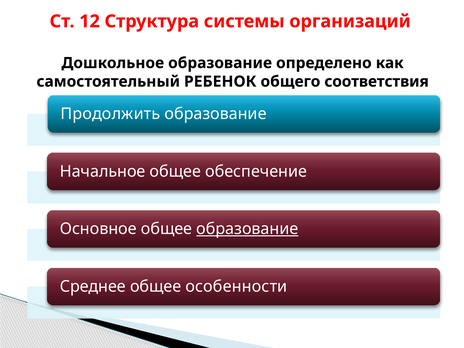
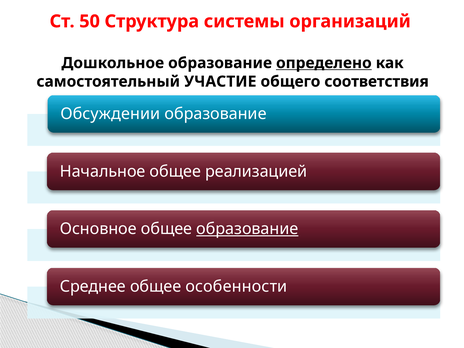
12: 12 -> 50 (90, 21)
определено underline: none -> present (324, 63)
РЕБЕНОК: РЕБЕНОК -> УЧАСТИЕ (220, 82)
Продолжить: Продолжить -> Обсуждении (110, 114)
обеспечение: обеспечение -> реализацией (256, 171)
